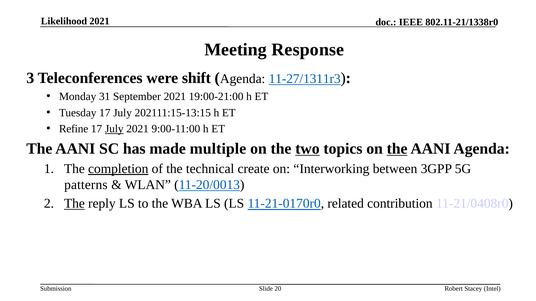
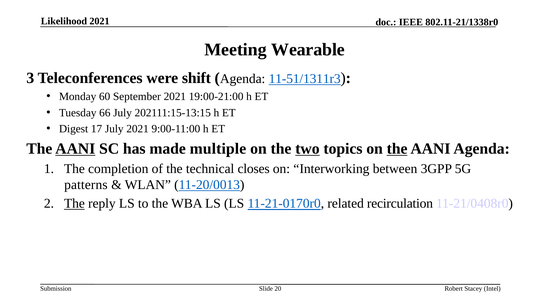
Response: Response -> Wearable (308, 50)
11-27/1311r3: 11-27/1311r3 -> 11-51/1311r3 (305, 79)
31: 31 -> 60 (105, 97)
Tuesday 17: 17 -> 66 (105, 113)
Refine: Refine -> Digest (74, 129)
July underline: present -> none (114, 129)
AANI underline: none -> present (75, 149)
completion underline: present -> none (118, 169)
create: create -> closes (254, 169)
contribution: contribution -> recirculation (400, 204)
